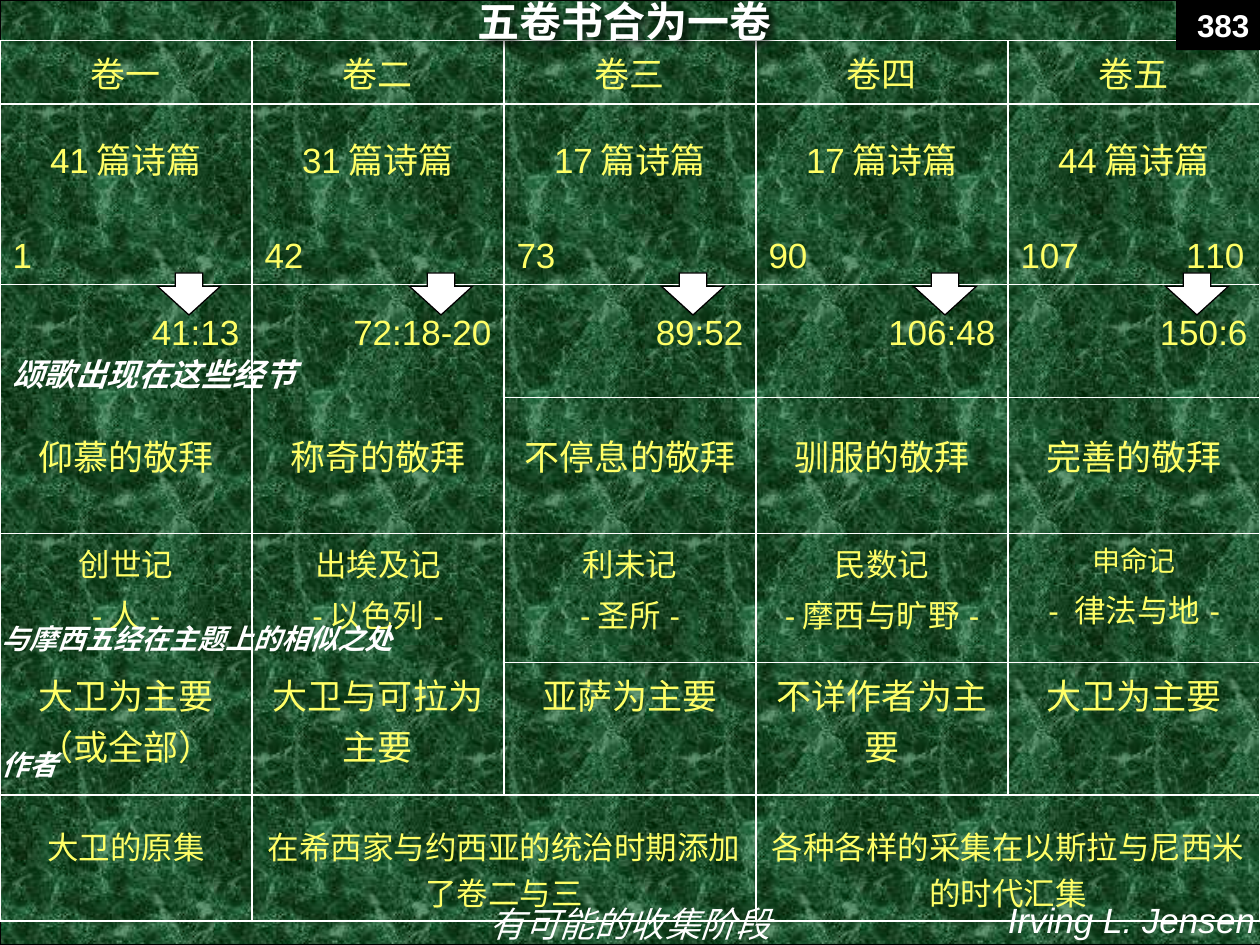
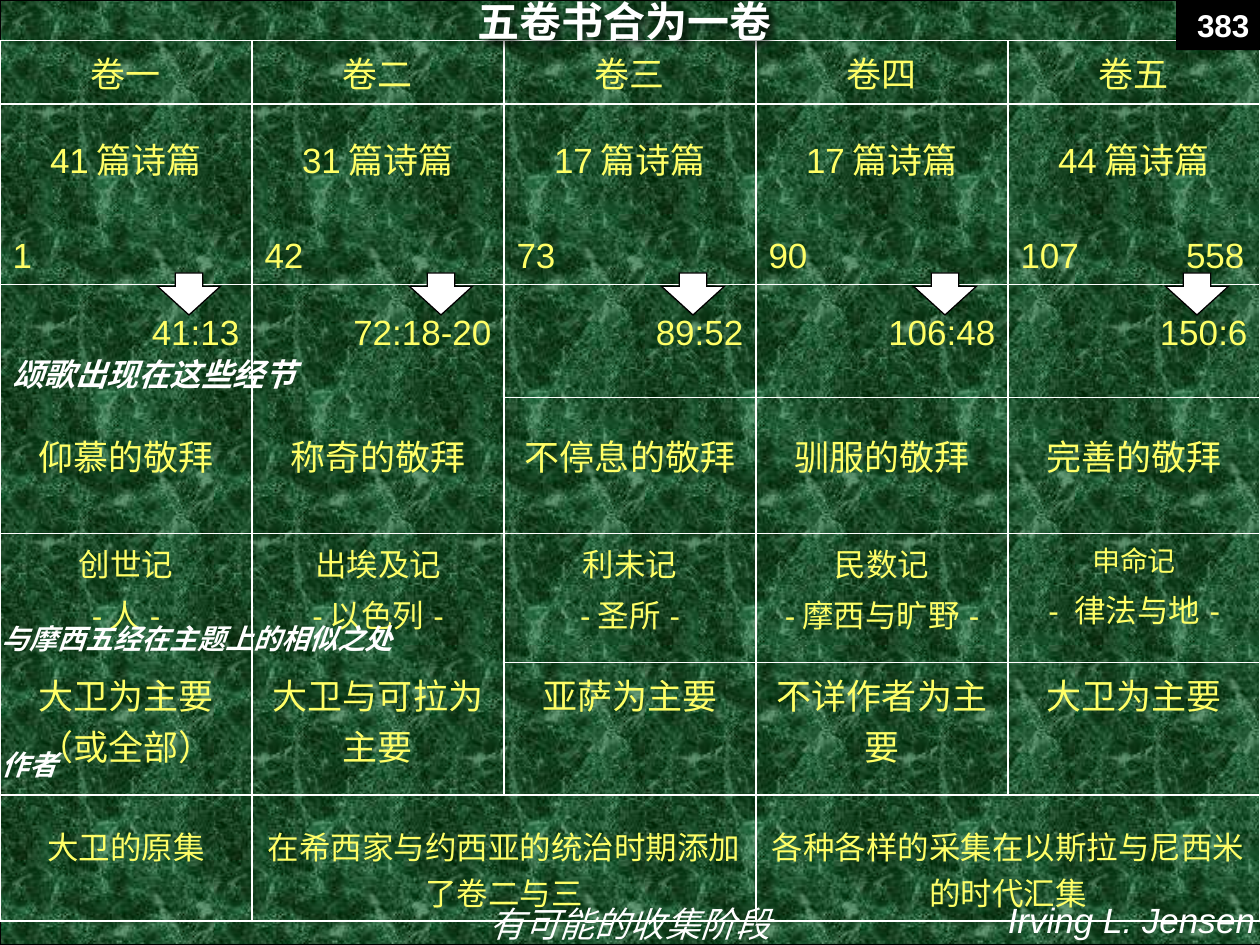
110: 110 -> 558 (1215, 257)
